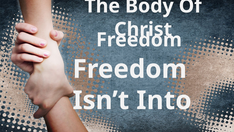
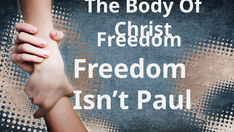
Into: Into -> Paul (164, 100)
